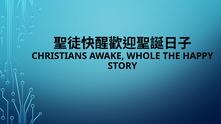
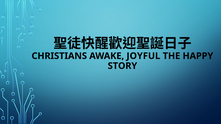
WHOLE: WHOLE -> JOYFUL (143, 56)
